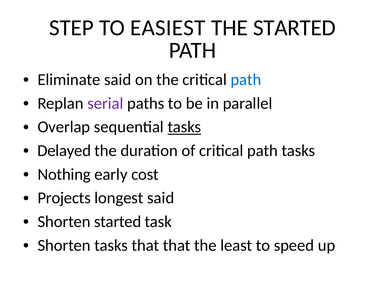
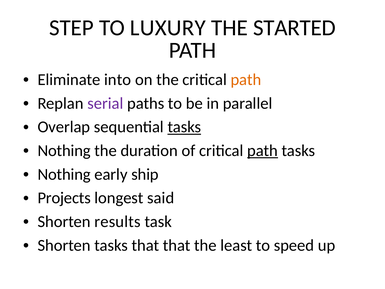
EASIEST: EASIEST -> LUXURY (168, 28)
Eliminate said: said -> into (118, 80)
path colour: blue -> orange (246, 80)
Delayed: Delayed -> Nothing (64, 151)
path underline: none -> present (263, 151)
cost: cost -> ship (145, 174)
Shorten started: started -> results (117, 221)
